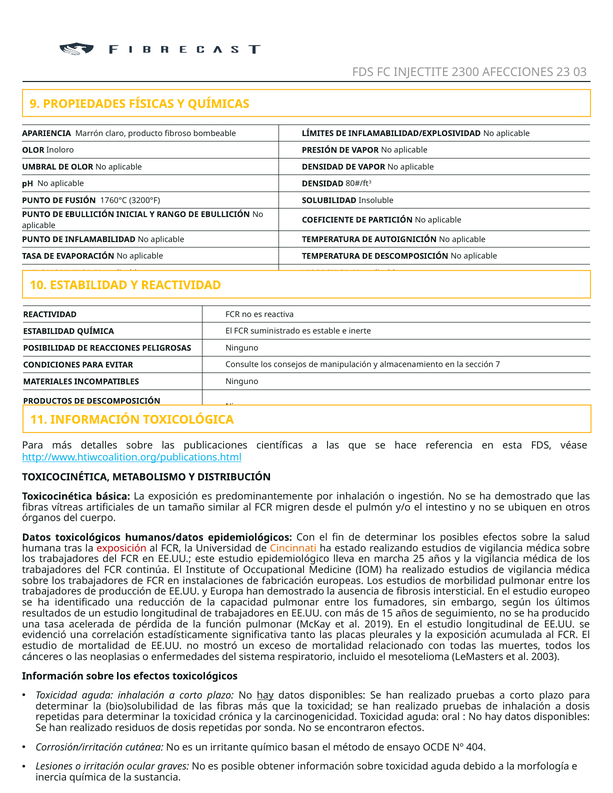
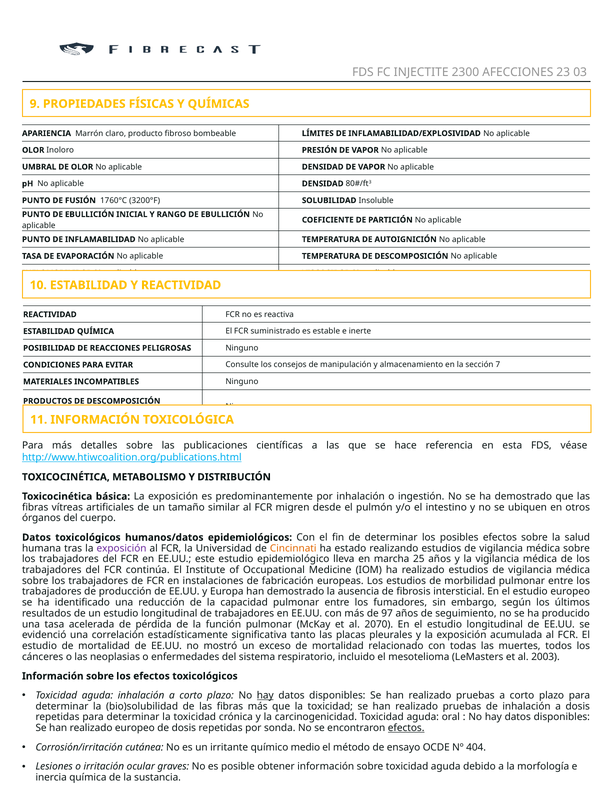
exposición colour: red -> purple (122, 549)
15: 15 -> 97 (387, 614)
2019: 2019 -> 2070 (379, 624)
realizado residuos: residuos -> europeo (135, 728)
efectos underline: none -> present (406, 728)
basan: basan -> medio (305, 748)
